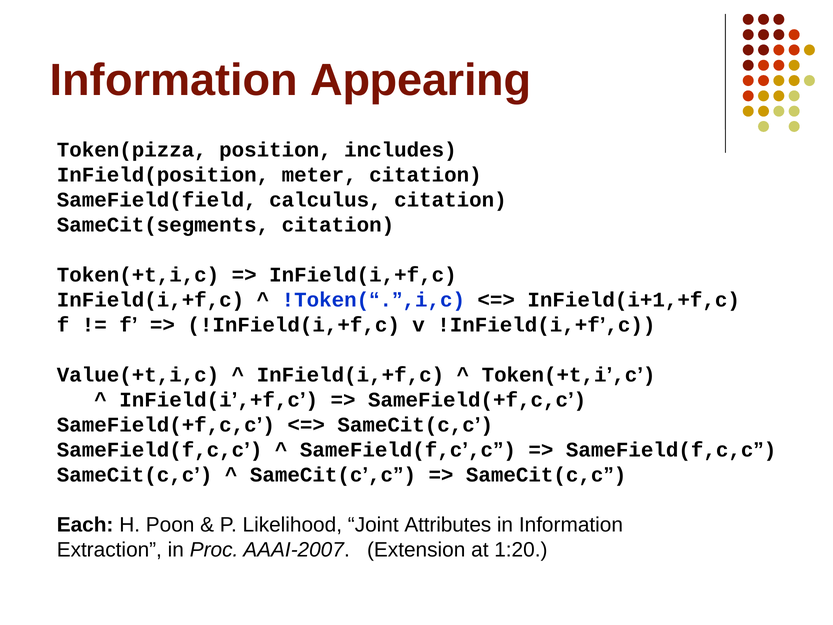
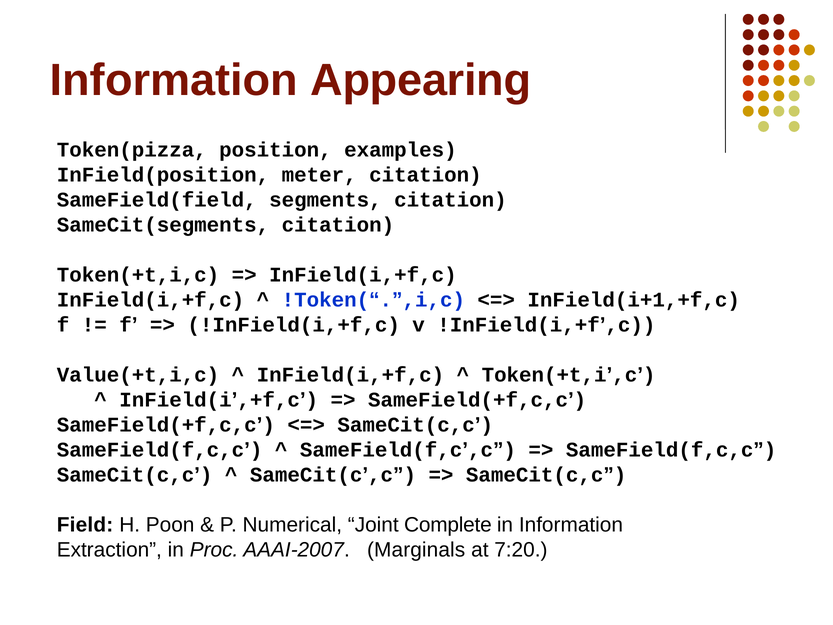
includes: includes -> examples (400, 150)
calculus: calculus -> segments (325, 200)
Each: Each -> Field (85, 525)
Likelihood: Likelihood -> Numerical (292, 525)
Attributes: Attributes -> Complete (448, 525)
Extension: Extension -> Marginals (416, 550)
1:20: 1:20 -> 7:20 (521, 550)
